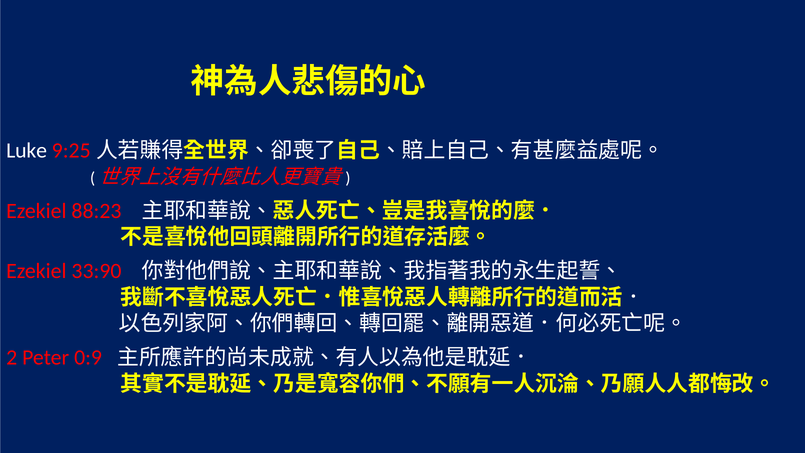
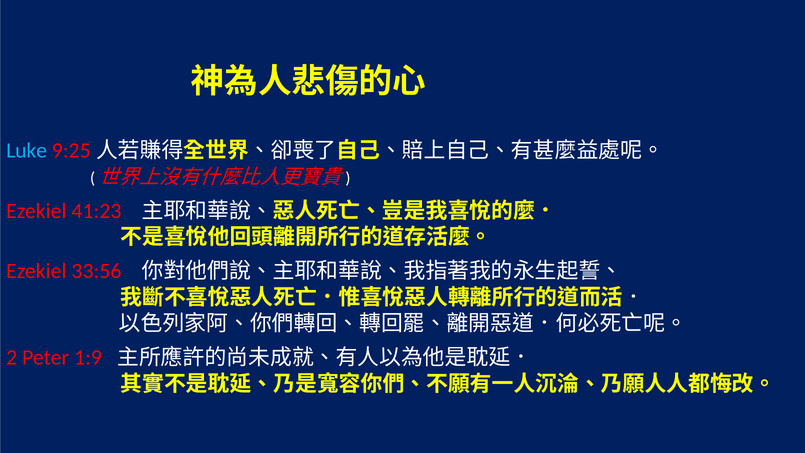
Luke colour: white -> light blue (27, 150)
88:23: 88:23 -> 41:23 (96, 211)
33:90: 33:90 -> 33:56 (96, 271)
0:9: 0:9 -> 1:9 (88, 358)
